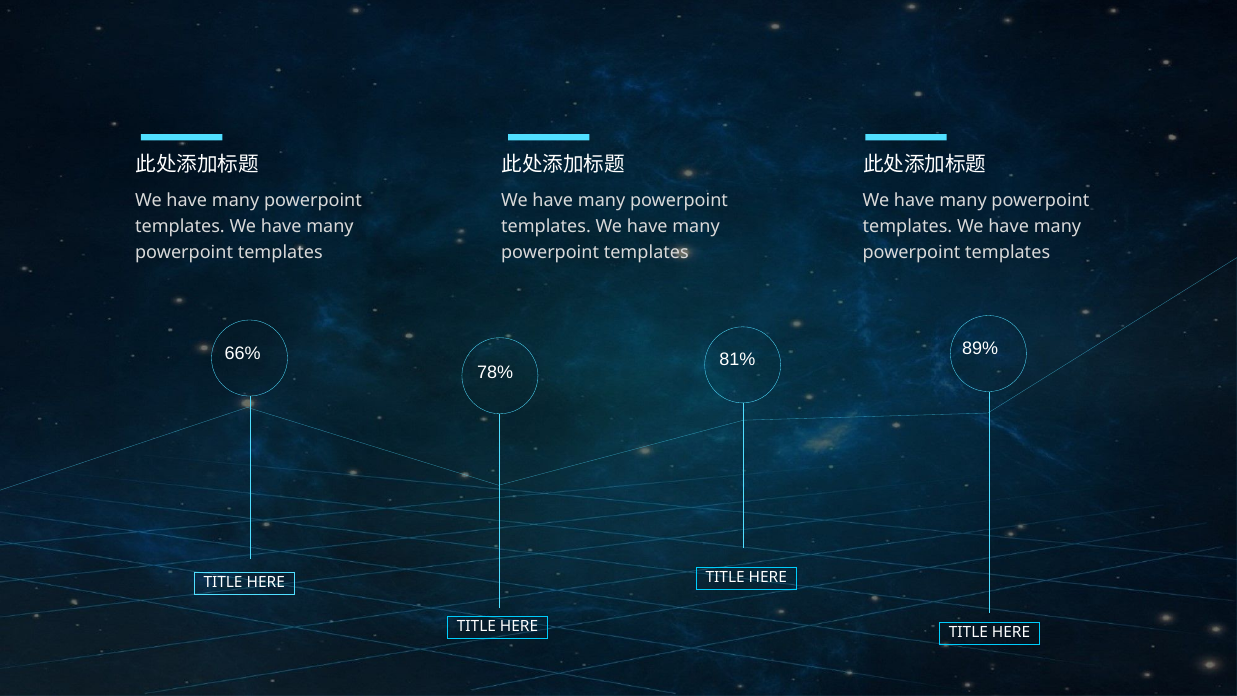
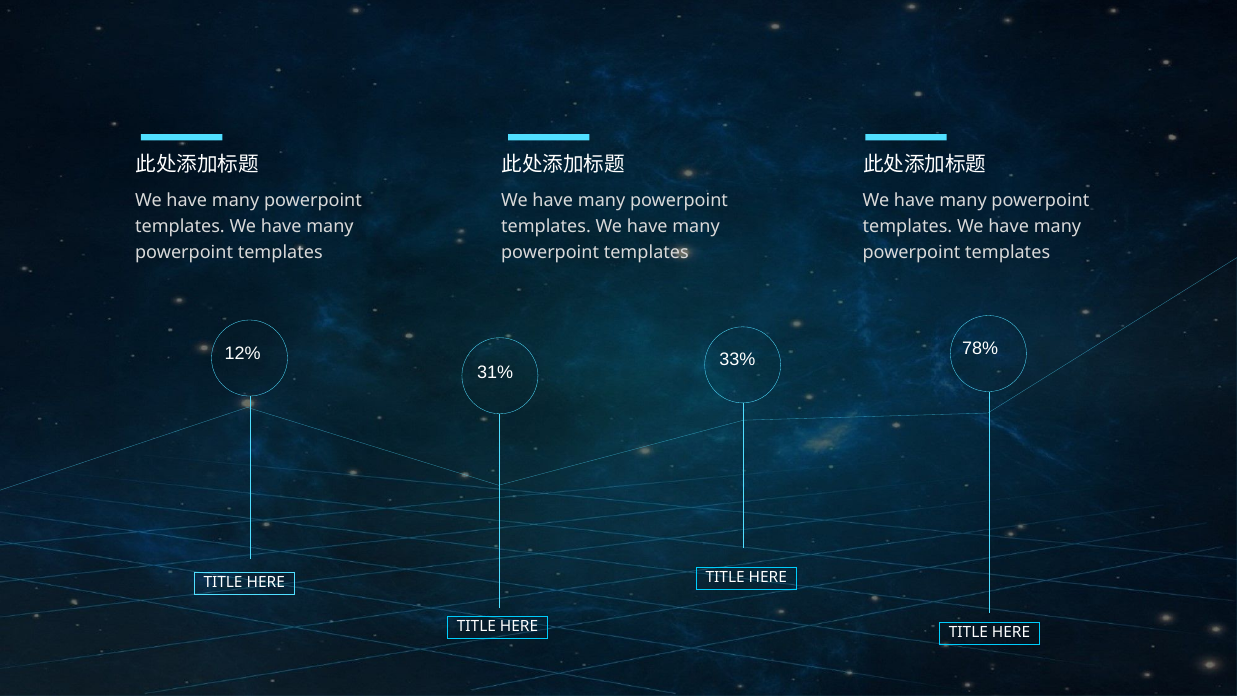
89%: 89% -> 78% (980, 349)
66%: 66% -> 12% (243, 354)
81%: 81% -> 33% (737, 360)
78%: 78% -> 31% (495, 372)
